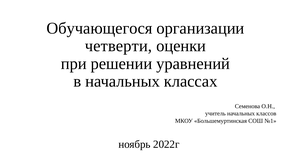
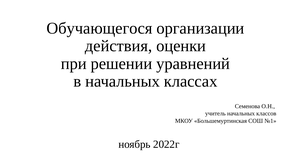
четверти: четверти -> действия (119, 46)
